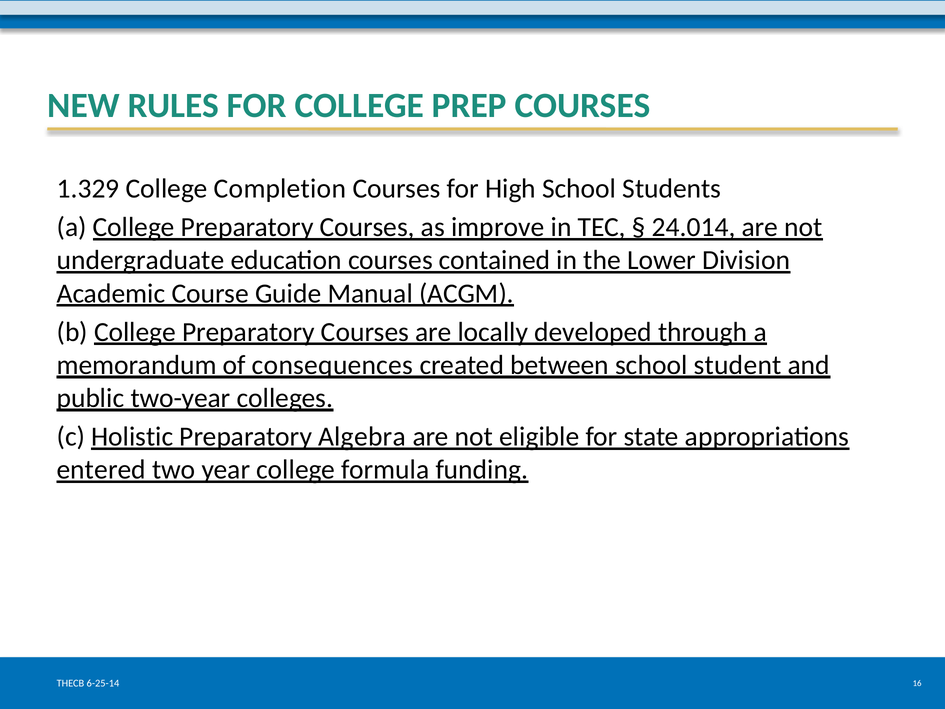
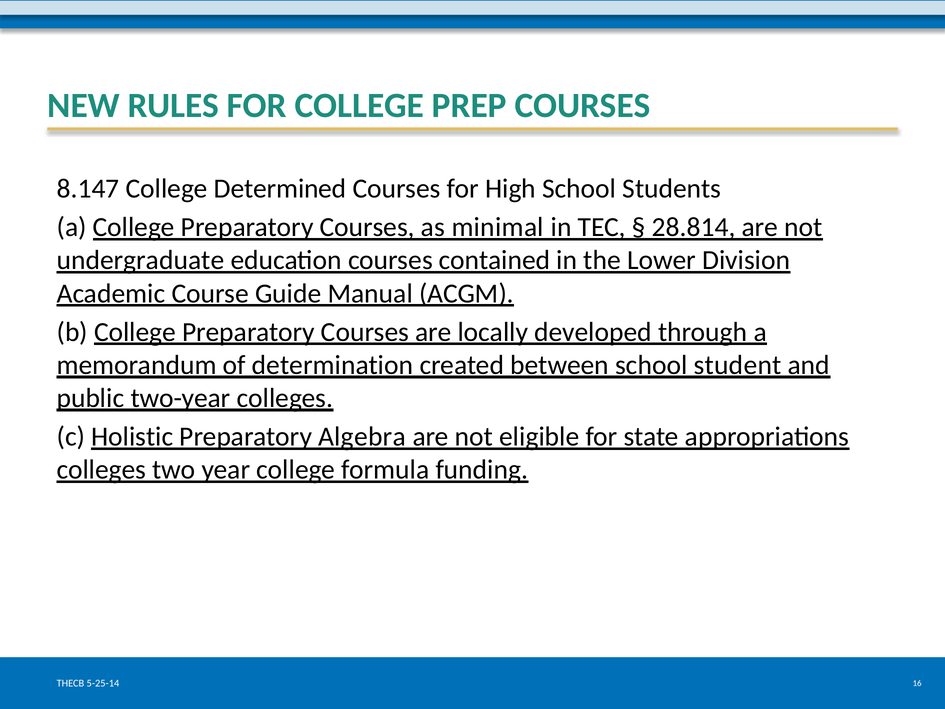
1.329: 1.329 -> 8.147 (88, 189)
Completion: Completion -> Determined (280, 189)
improve: improve -> minimal (498, 227)
24.014: 24.014 -> 28.814 (694, 227)
consequences: consequences -> determination (333, 365)
entered: entered -> colleges (101, 470)
6-25-14: 6-25-14 -> 5-25-14 (103, 683)
